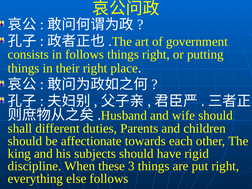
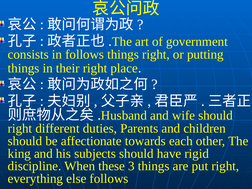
shall: shall -> right (20, 128)
